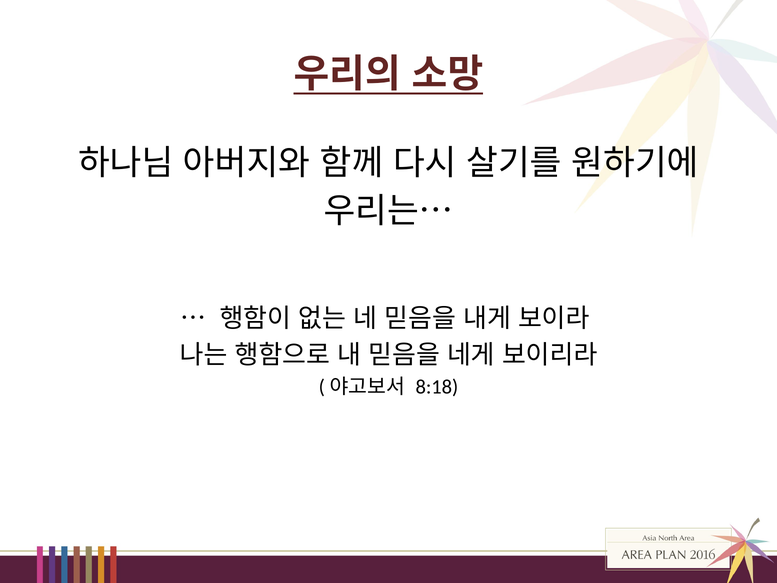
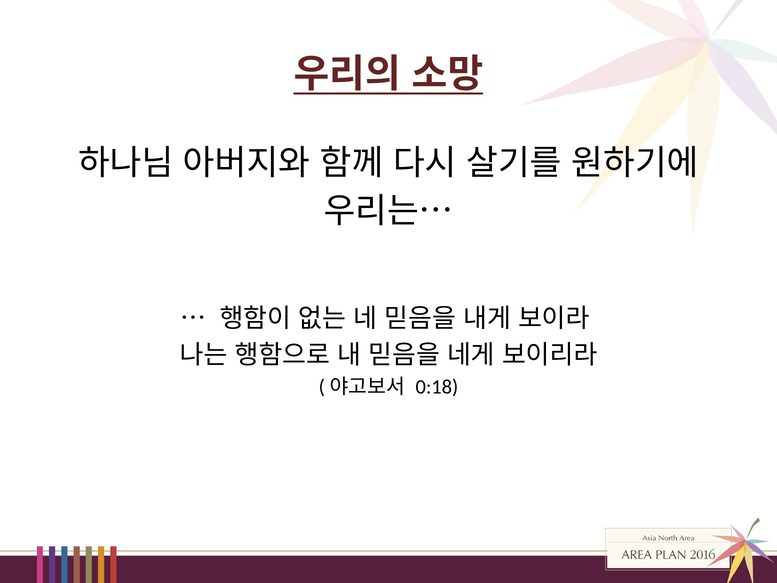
8:18: 8:18 -> 0:18 (437, 387)
